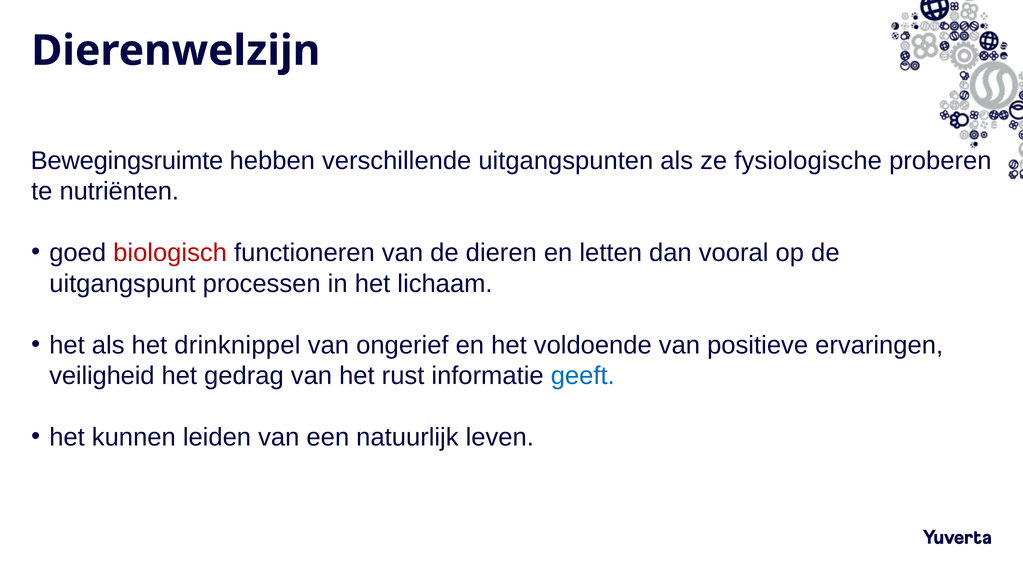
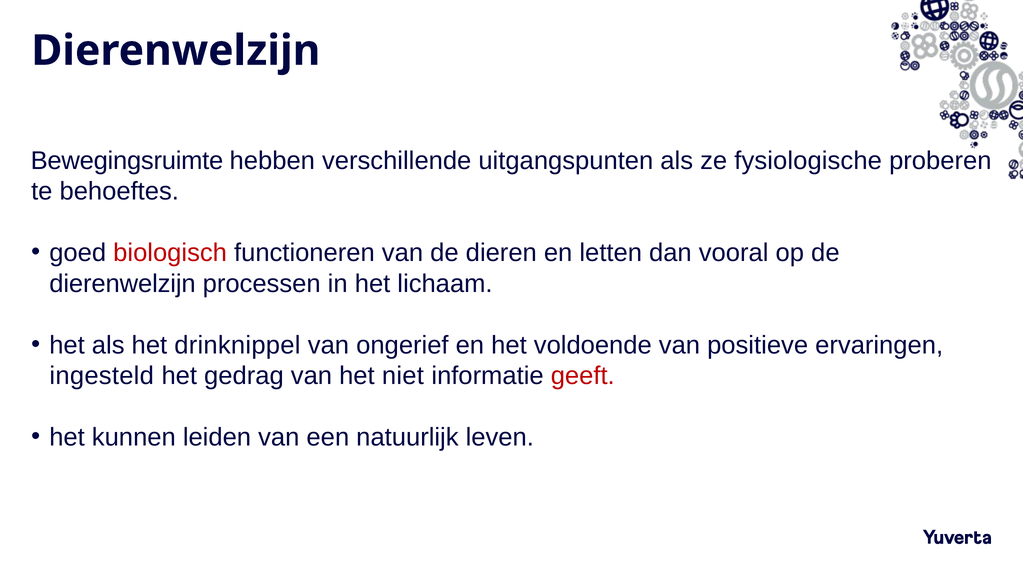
nutriënten: nutriënten -> behoeftes (119, 191)
uitgangspunt: uitgangspunt -> dierenwelzijn (123, 283)
veiligheid: veiligheid -> ingesteld (102, 375)
rust: rust -> niet (403, 375)
geeft colour: blue -> red (583, 375)
